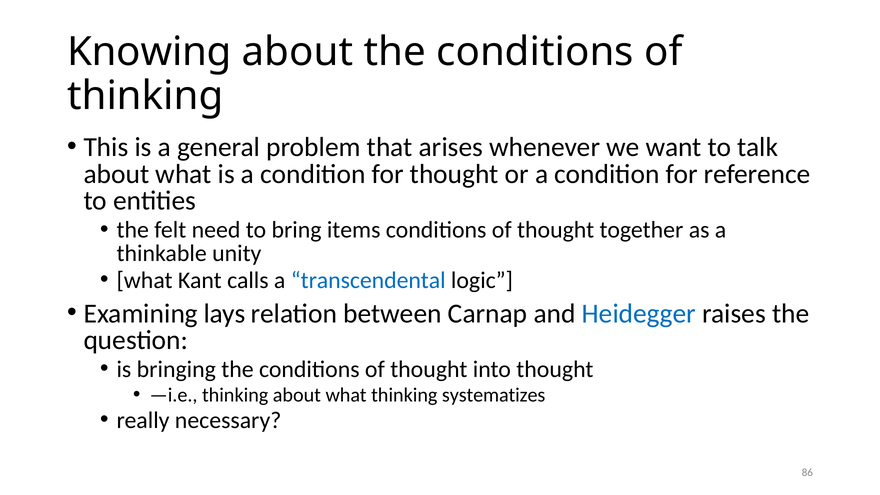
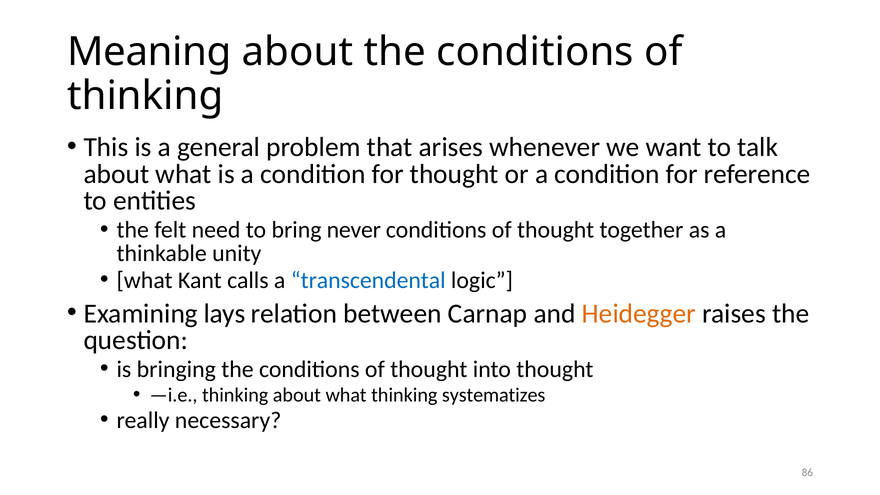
Knowing: Knowing -> Meaning (149, 52)
items: items -> never (354, 230)
Heidegger colour: blue -> orange (639, 313)
